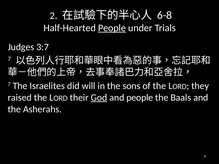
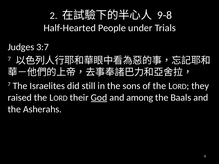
6-8: 6-8 -> 9-8 (165, 15)
People underline: present -> none (112, 28)
will: will -> still (89, 86)
and people: people -> among (140, 98)
